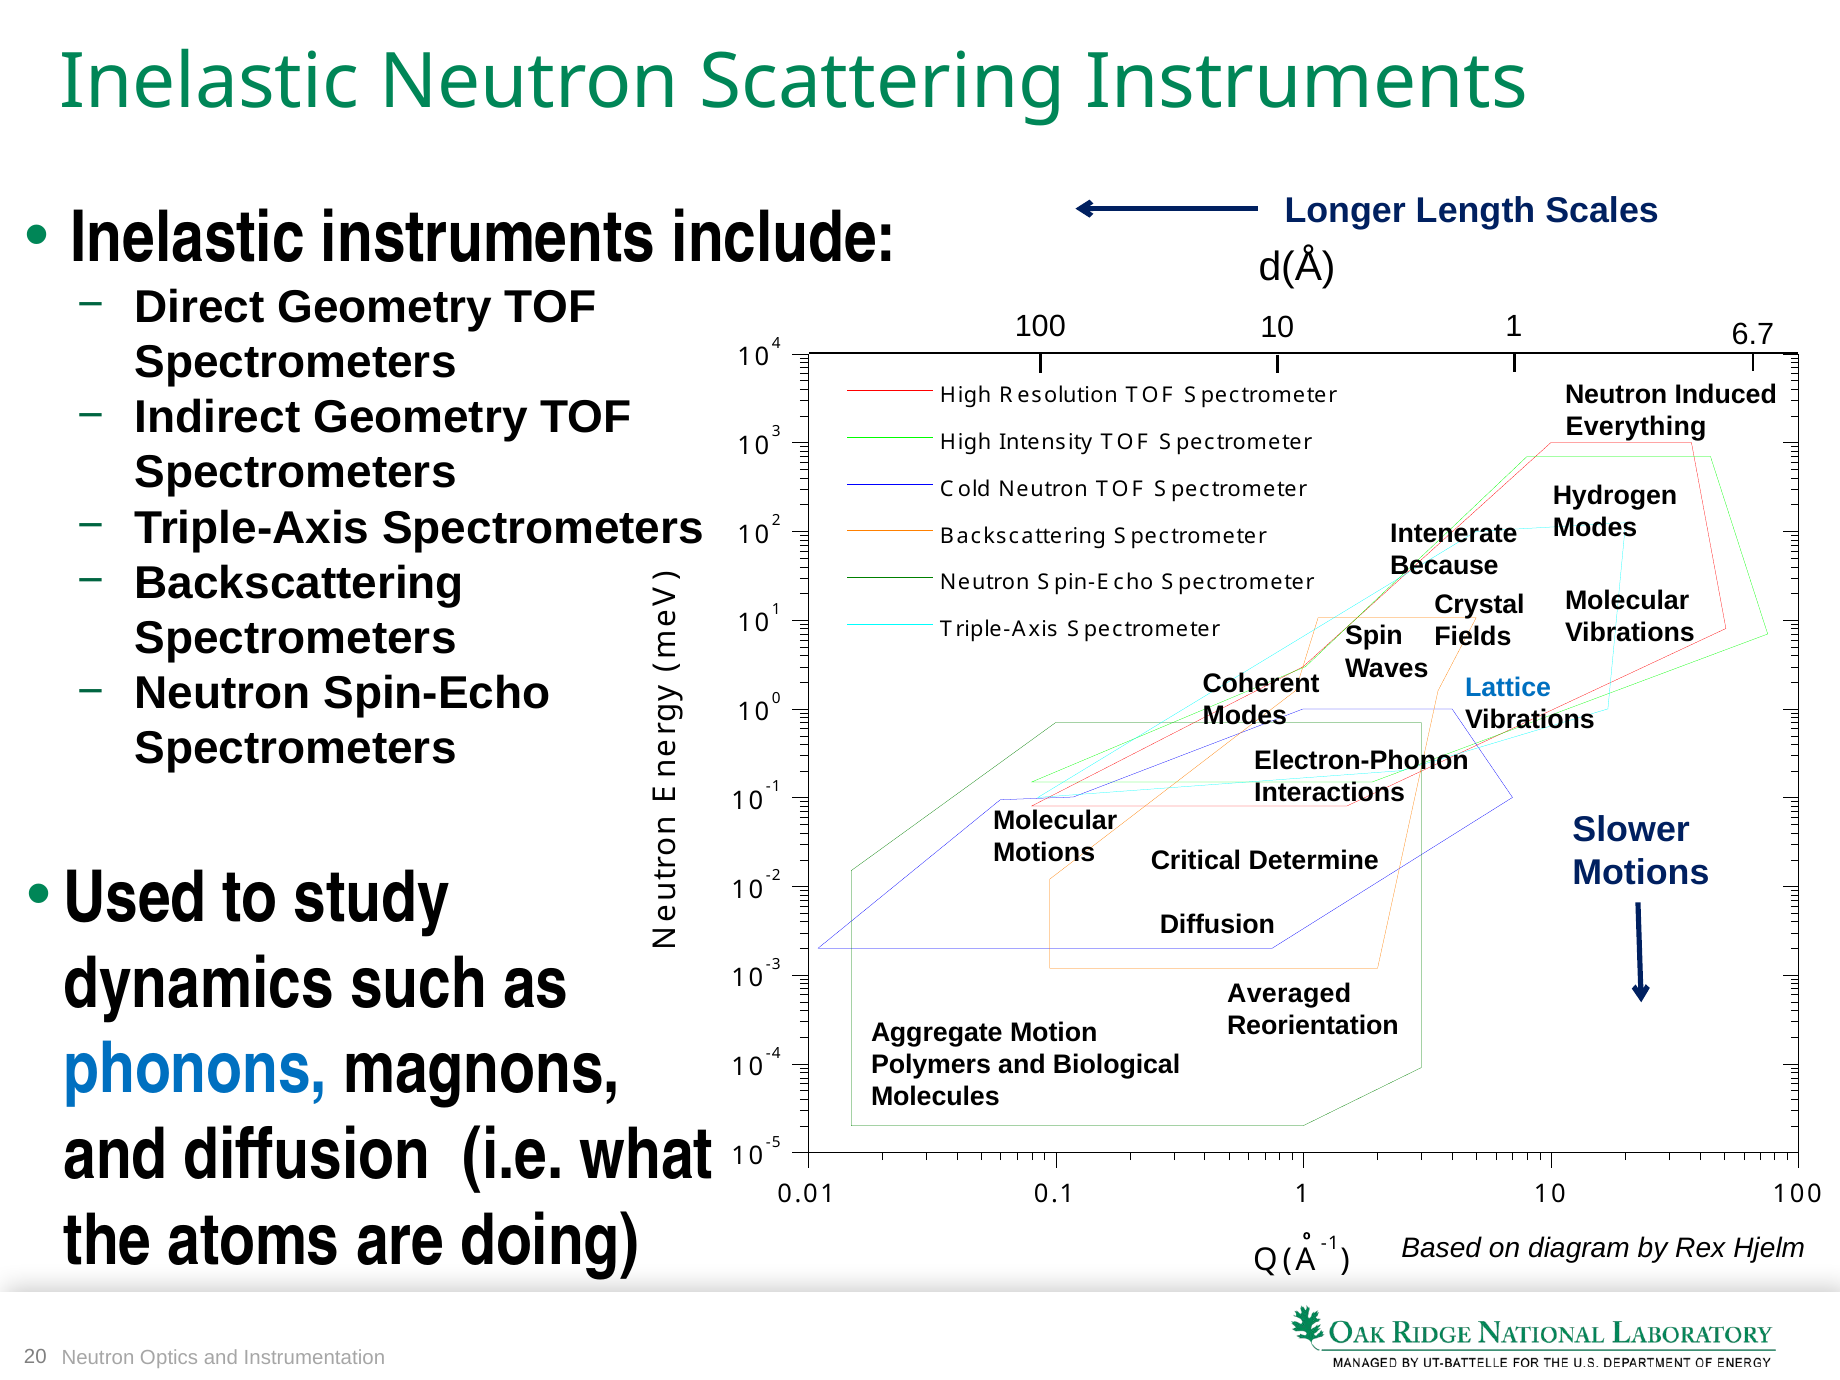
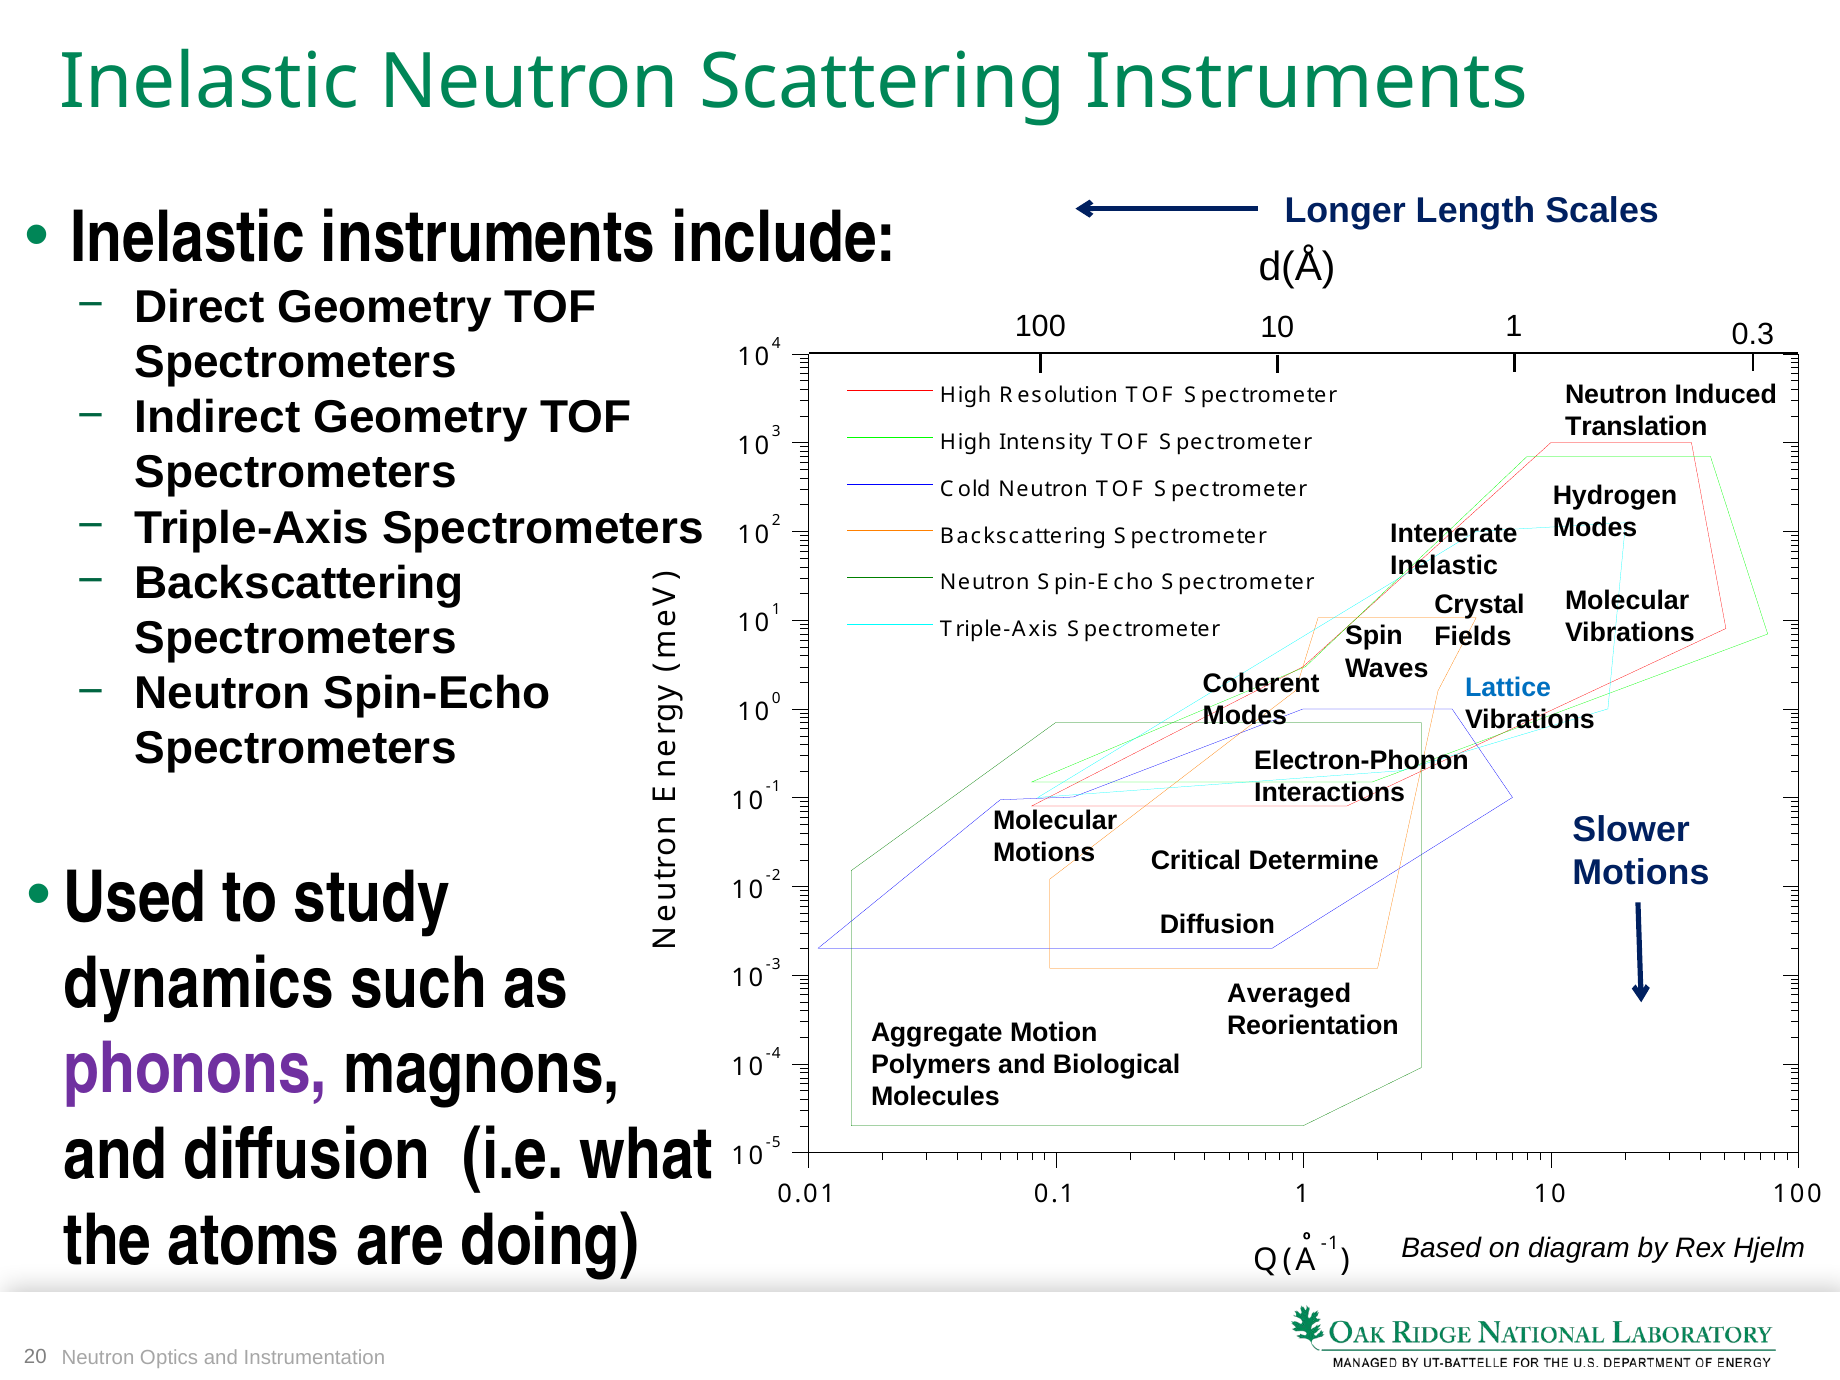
6.7: 6.7 -> 0.3 (1753, 334)
Everything: Everything -> Translation (1636, 427)
Because: Because -> Inelastic (1444, 565)
phonons colour: blue -> purple (195, 1069)
